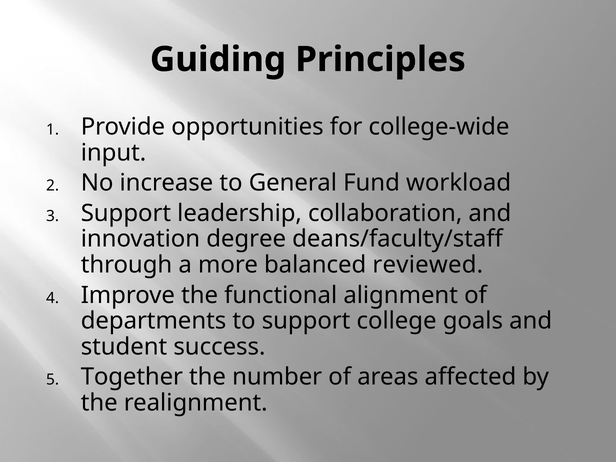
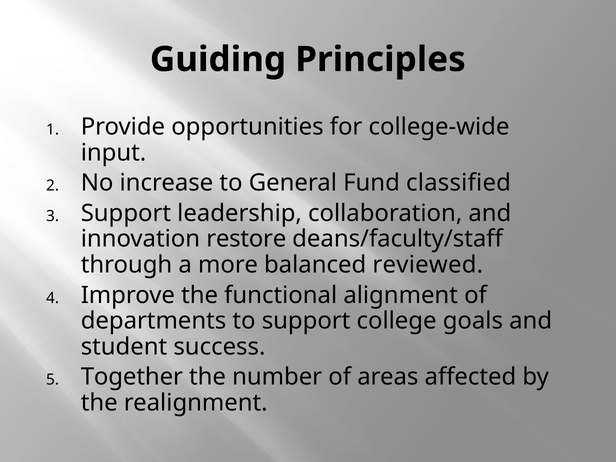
workload: workload -> classified (459, 183)
degree: degree -> restore (246, 239)
